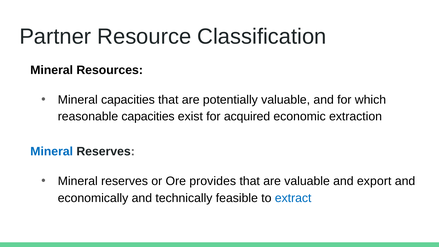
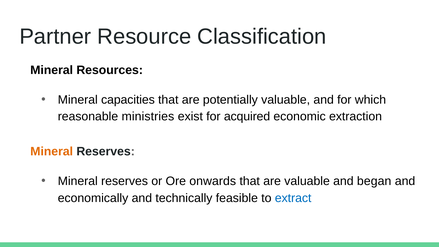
reasonable capacities: capacities -> ministries (148, 117)
Mineral colour: blue -> orange (52, 152)
provides: provides -> onwards (213, 181)
export: export -> began (374, 181)
